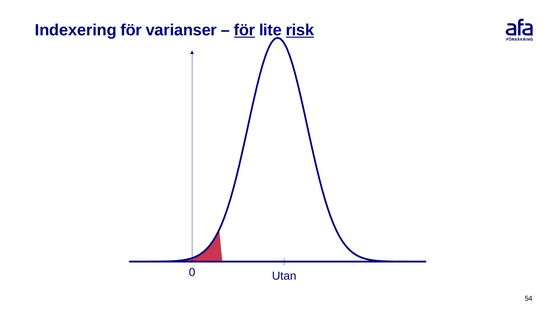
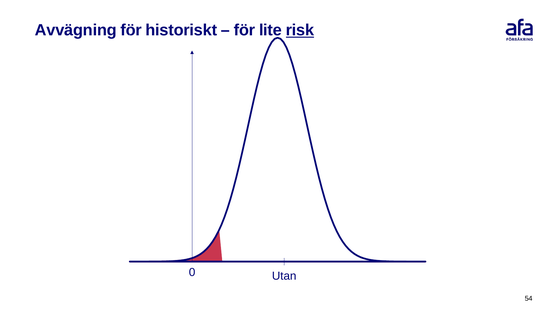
Indexering: Indexering -> Avvägning (76, 30)
varianser: varianser -> historiskt (181, 30)
för underline: present -> none (245, 30)
